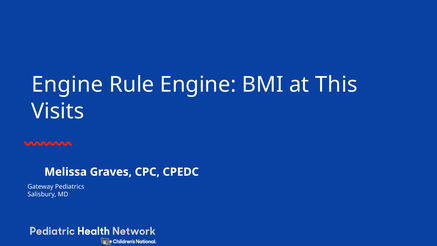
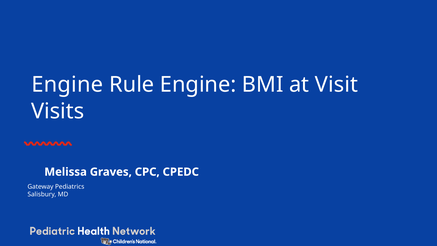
This: This -> Visit (337, 85)
